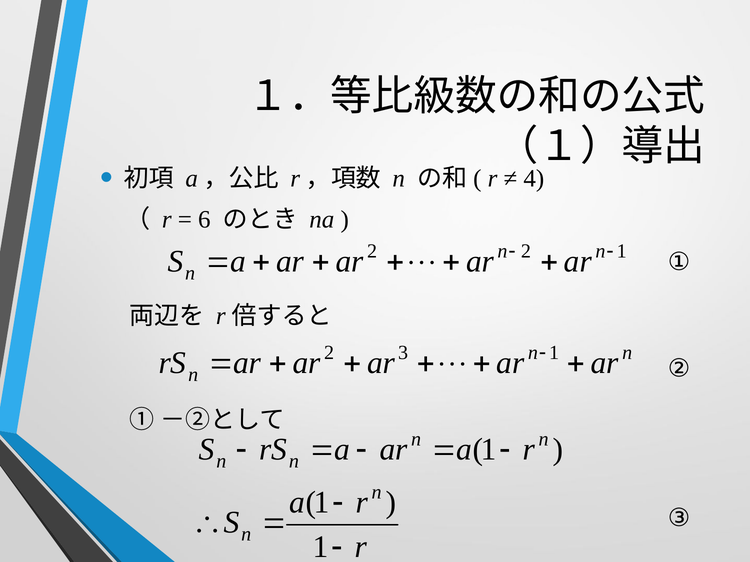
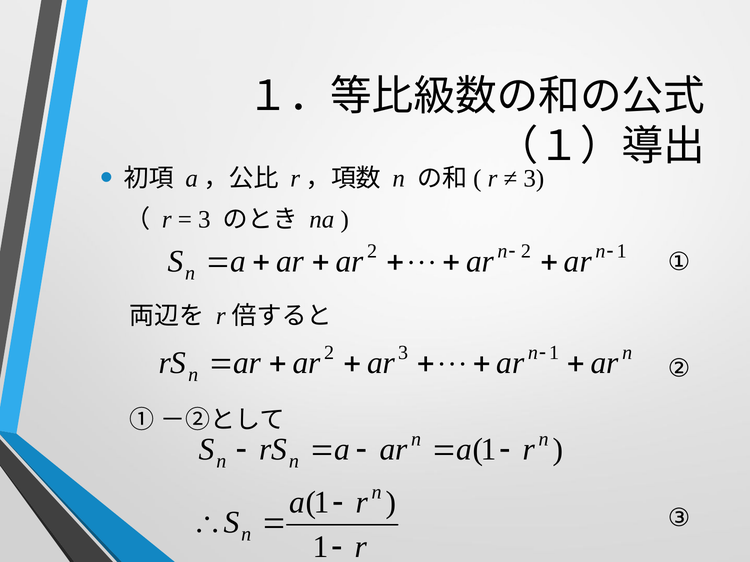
4: 4 -> 3 (534, 178)
6: 6 -> 3 (204, 220)
